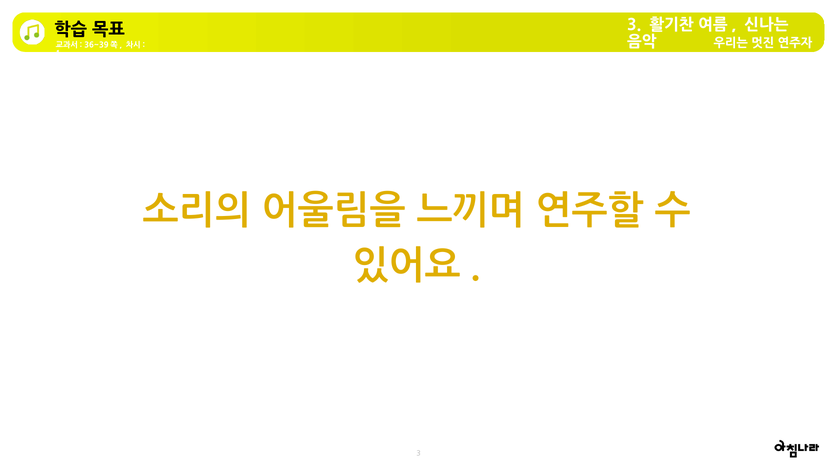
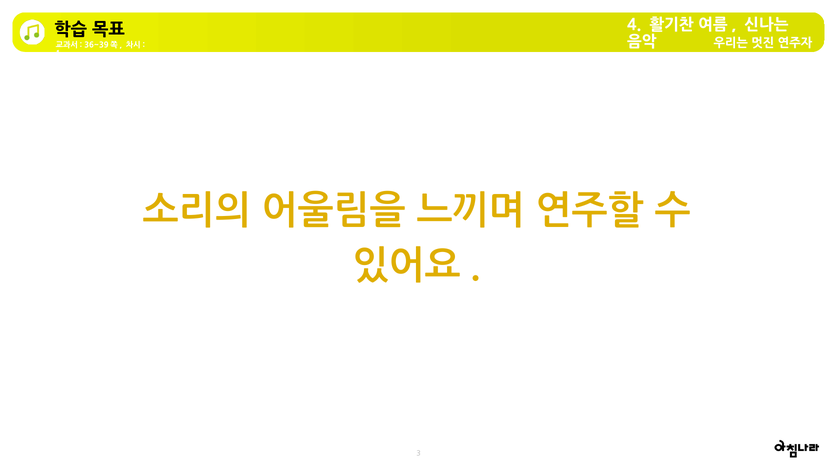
3: 3 -> 4 (634, 25)
